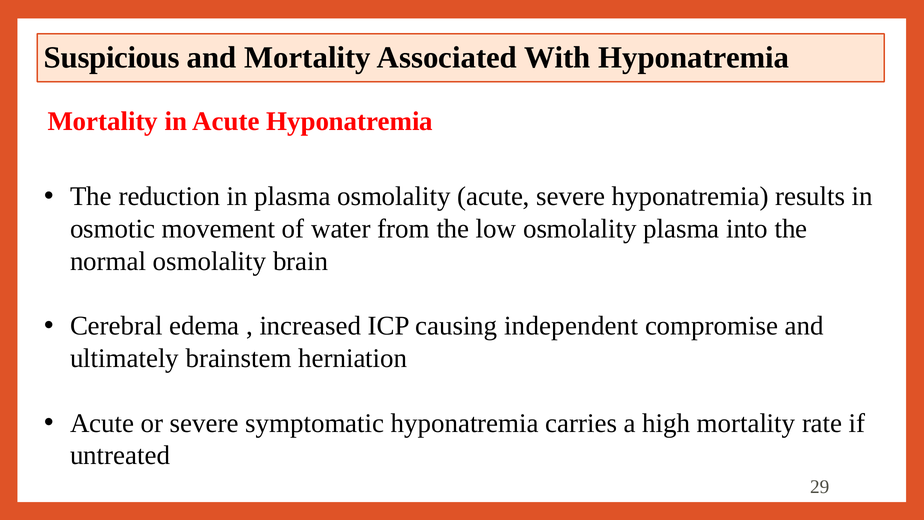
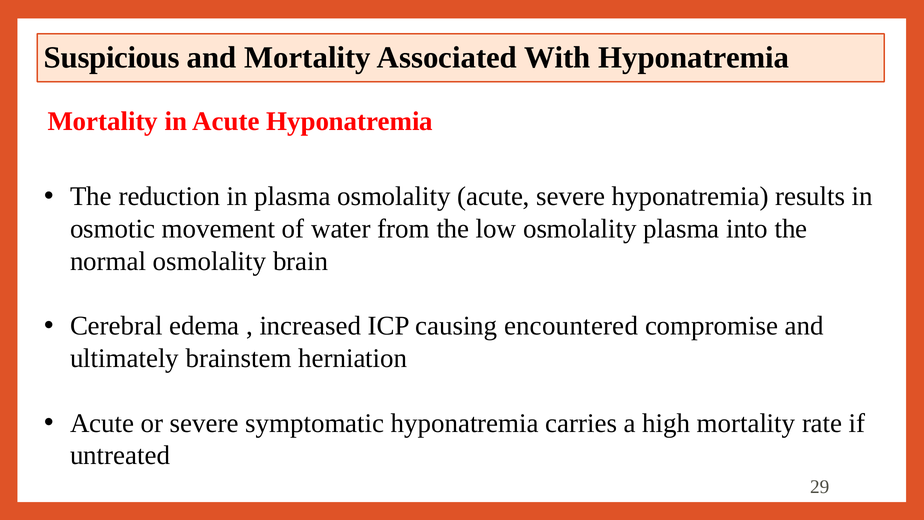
independent: independent -> encountered (571, 326)
